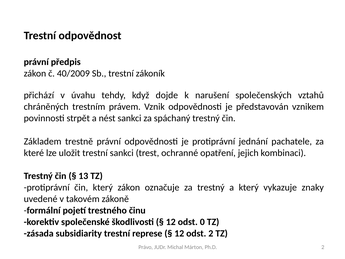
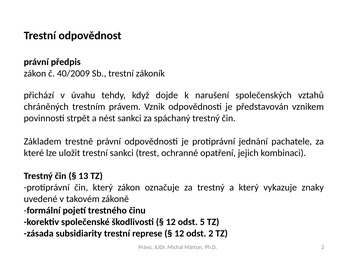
0: 0 -> 5 (202, 222)
